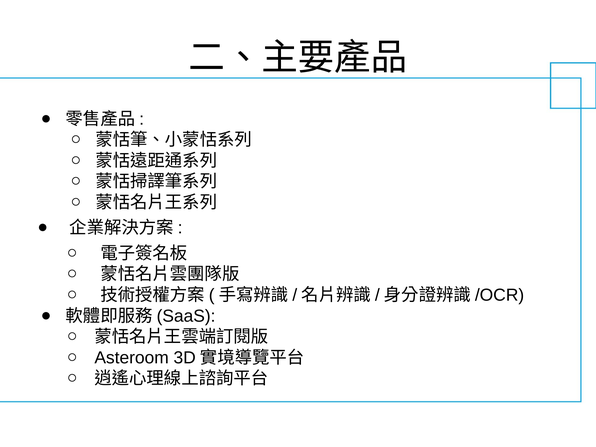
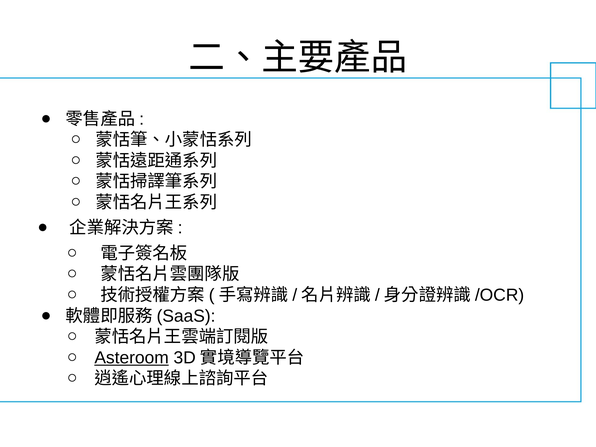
Asteroom underline: none -> present (132, 358)
